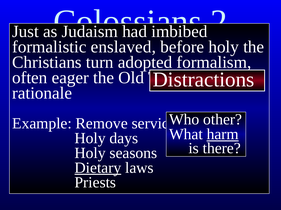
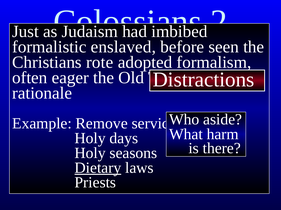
before holy: holy -> seen (224, 47)
turn: turn -> rote (100, 62)
other: other -> aside (223, 120)
harm underline: present -> none (223, 135)
